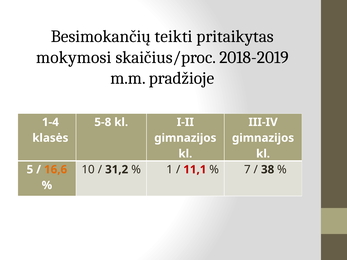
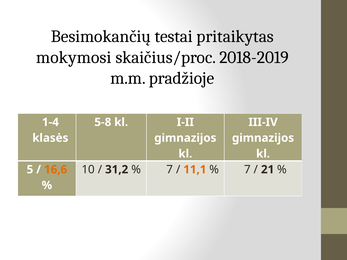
teikti: teikti -> testai (174, 37)
1: 1 -> 7 (170, 170)
11,1 colour: red -> orange (195, 170)
38: 38 -> 21 (268, 170)
